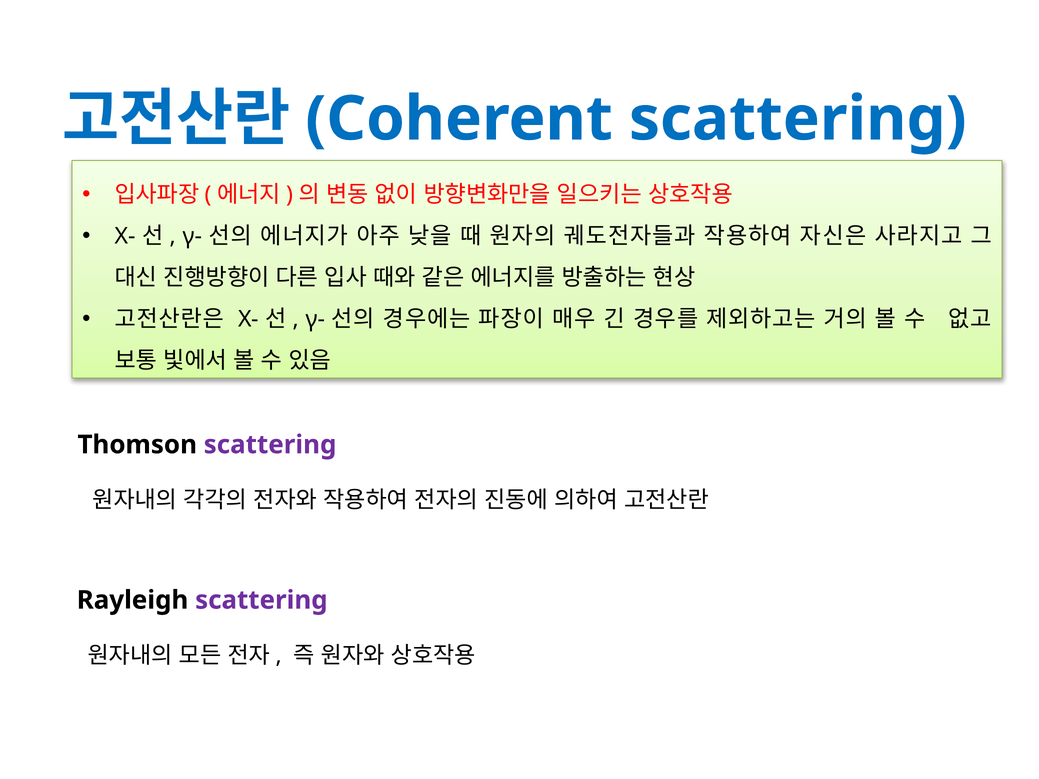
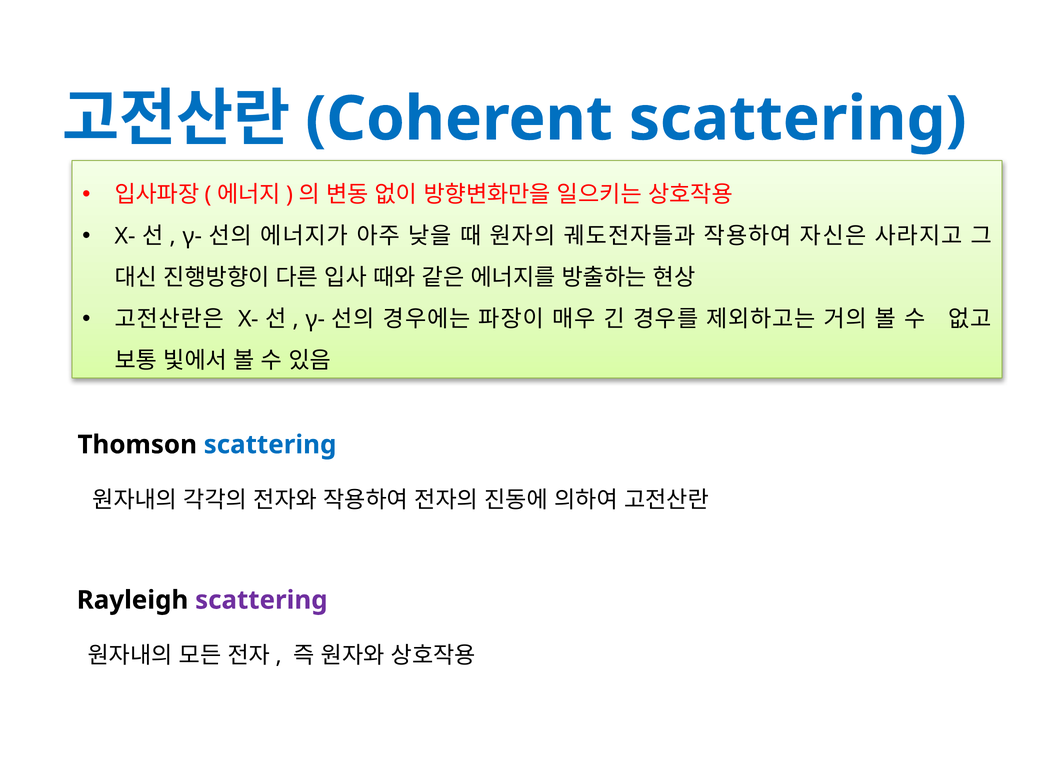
scattering colour: purple -> blue (270, 445)
